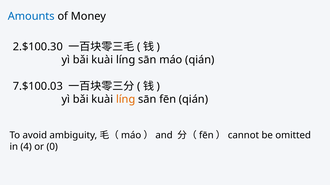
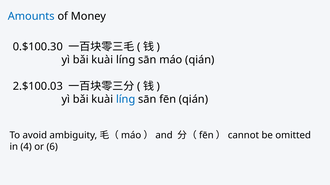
2.$100.30: 2.$100.30 -> 0.$100.30 (38, 47)
7.$100.03: 7.$100.03 -> 2.$100.03 (38, 86)
líng colour: orange -> blue (126, 100)
0: 0 -> 6 (52, 147)
